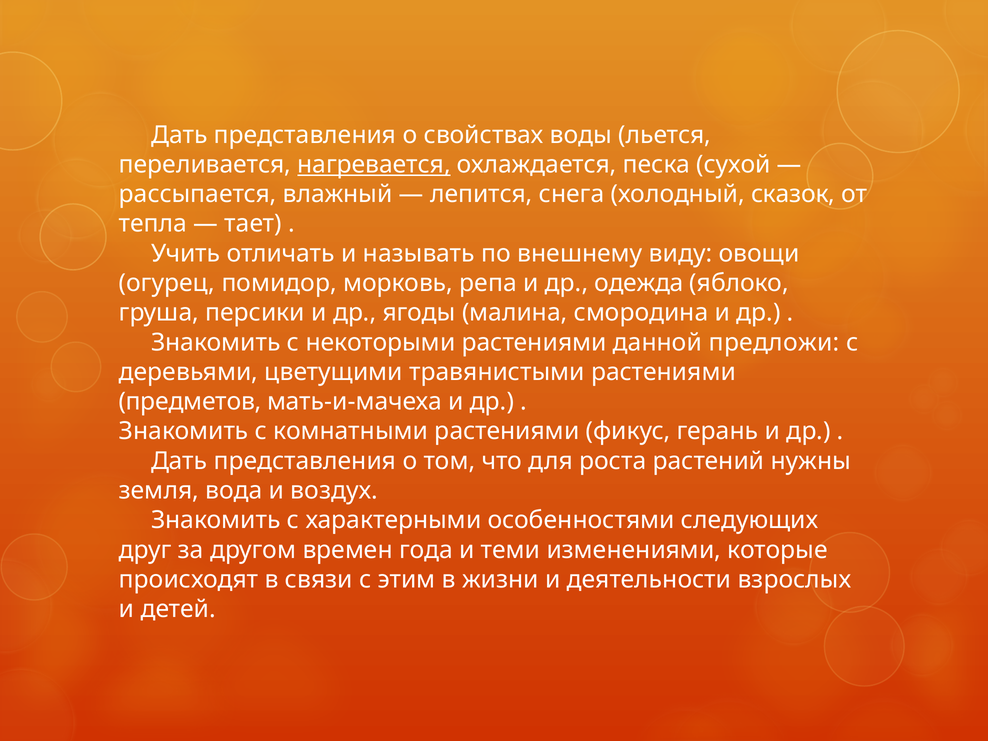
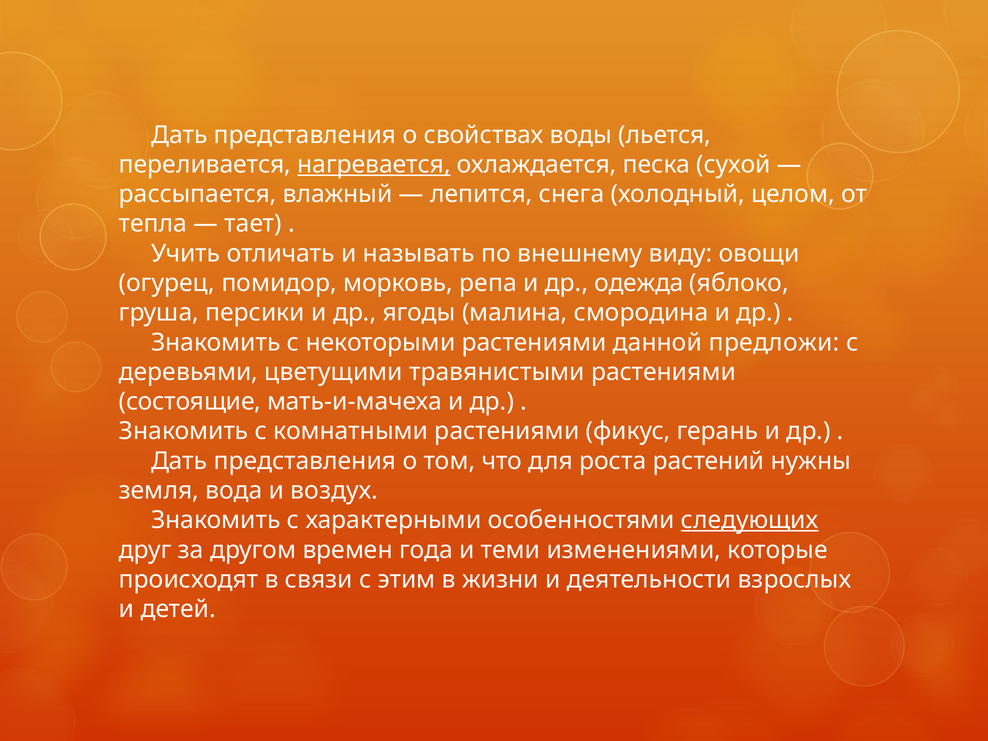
сказок: сказок -> целом (793, 194)
предметов: предметов -> состоящие (190, 402)
следующих underline: none -> present (750, 520)
